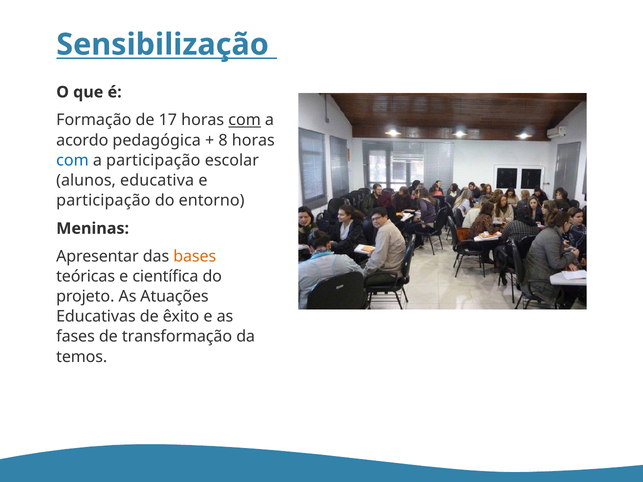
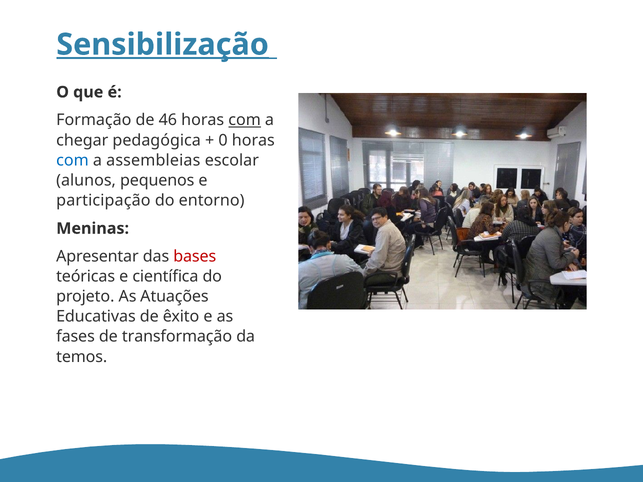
Sensibilização underline: none -> present (163, 45)
17: 17 -> 46 (168, 120)
acordo: acordo -> chegar (82, 140)
8: 8 -> 0 (223, 140)
a participação: participação -> assembleias (153, 160)
educativa: educativa -> pequenos (157, 180)
bases colour: orange -> red (195, 257)
